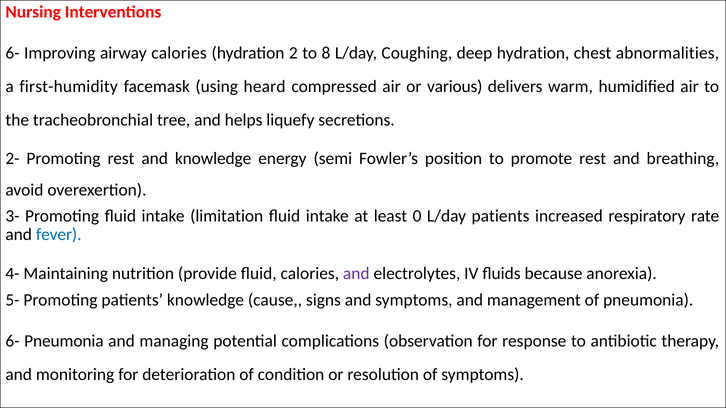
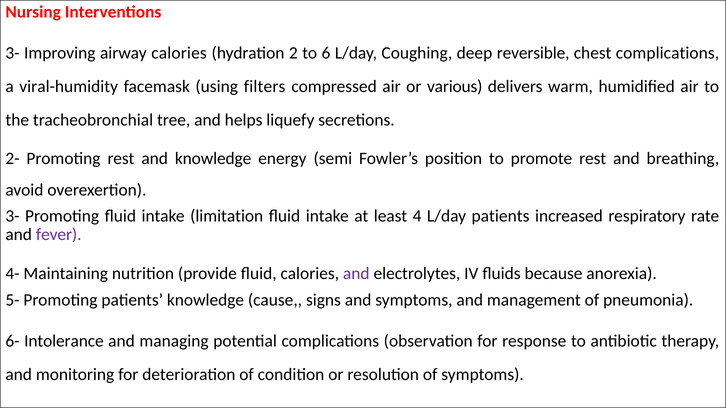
6-: 6- -> 3- (13, 53)
8: 8 -> 6 (326, 53)
deep hydration: hydration -> reversible (533, 53)
chest abnormalities: abnormalities -> complications (667, 53)
first-humidity: first-humidity -> viral-humidity (69, 87)
heard: heard -> filters (265, 87)
0: 0 -> 4 (417, 216)
fever colour: blue -> purple (59, 235)
6- Pneumonia: Pneumonia -> Intolerance (64, 341)
